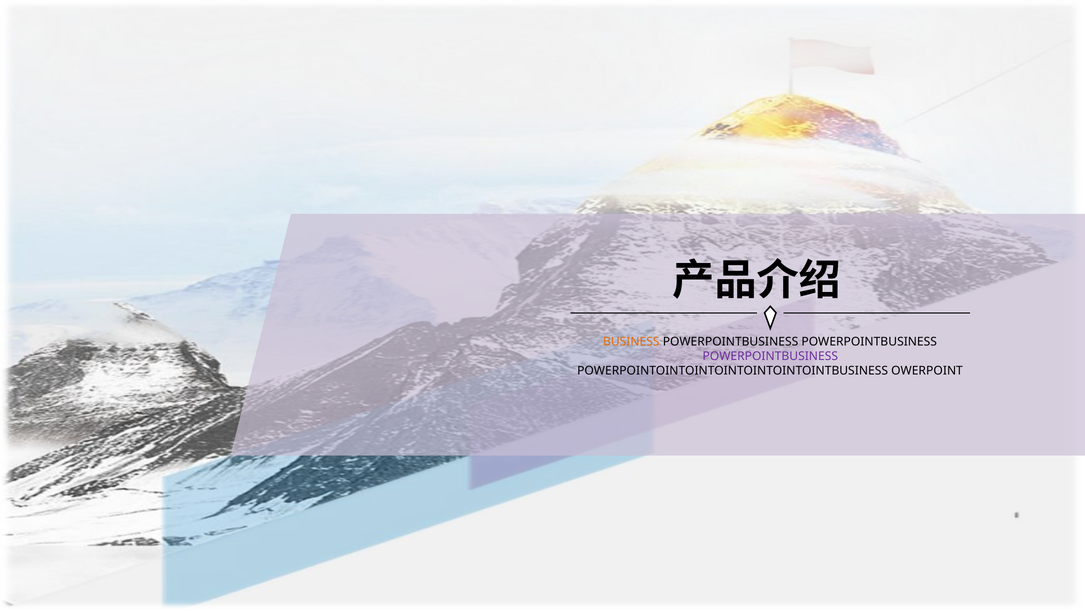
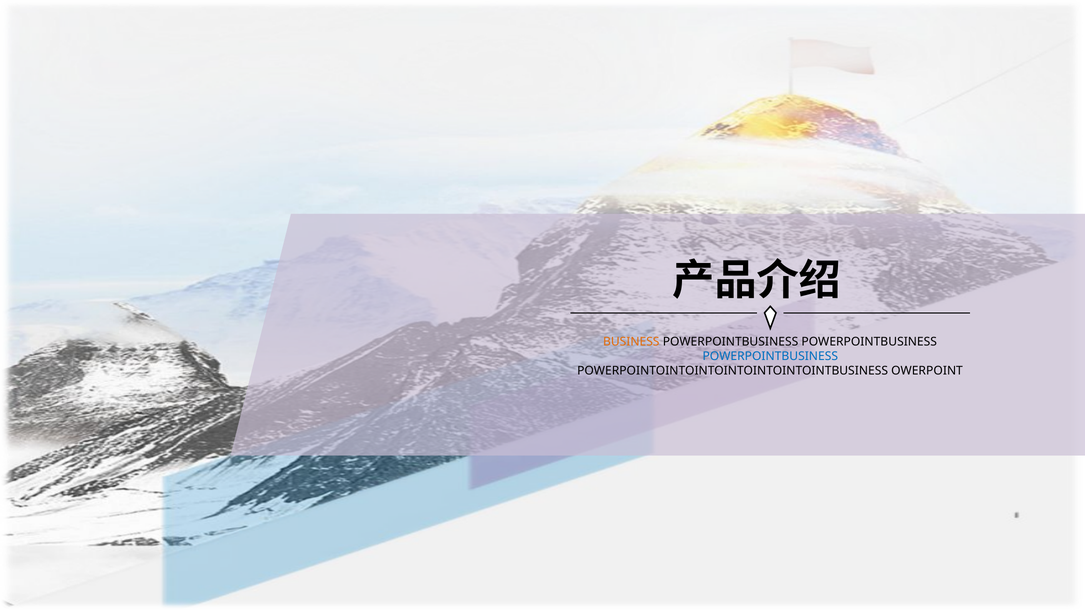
POWERPOINTBUSINESS colour: purple -> blue (770, 356)
